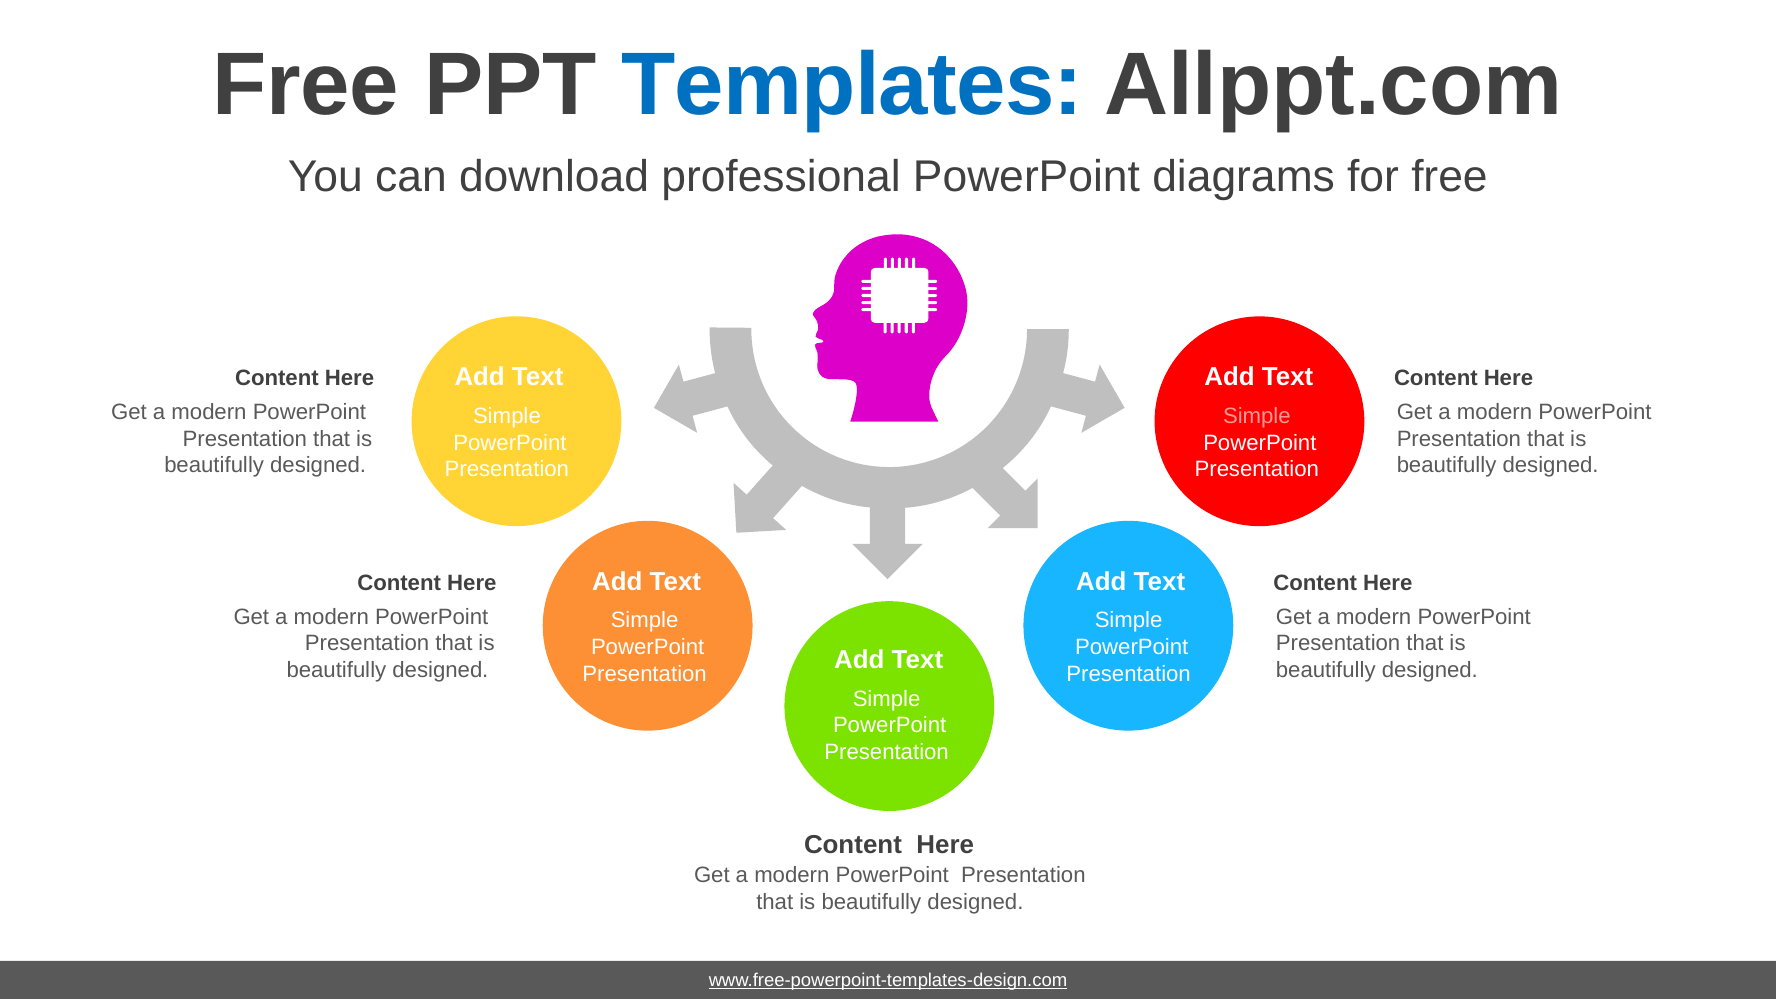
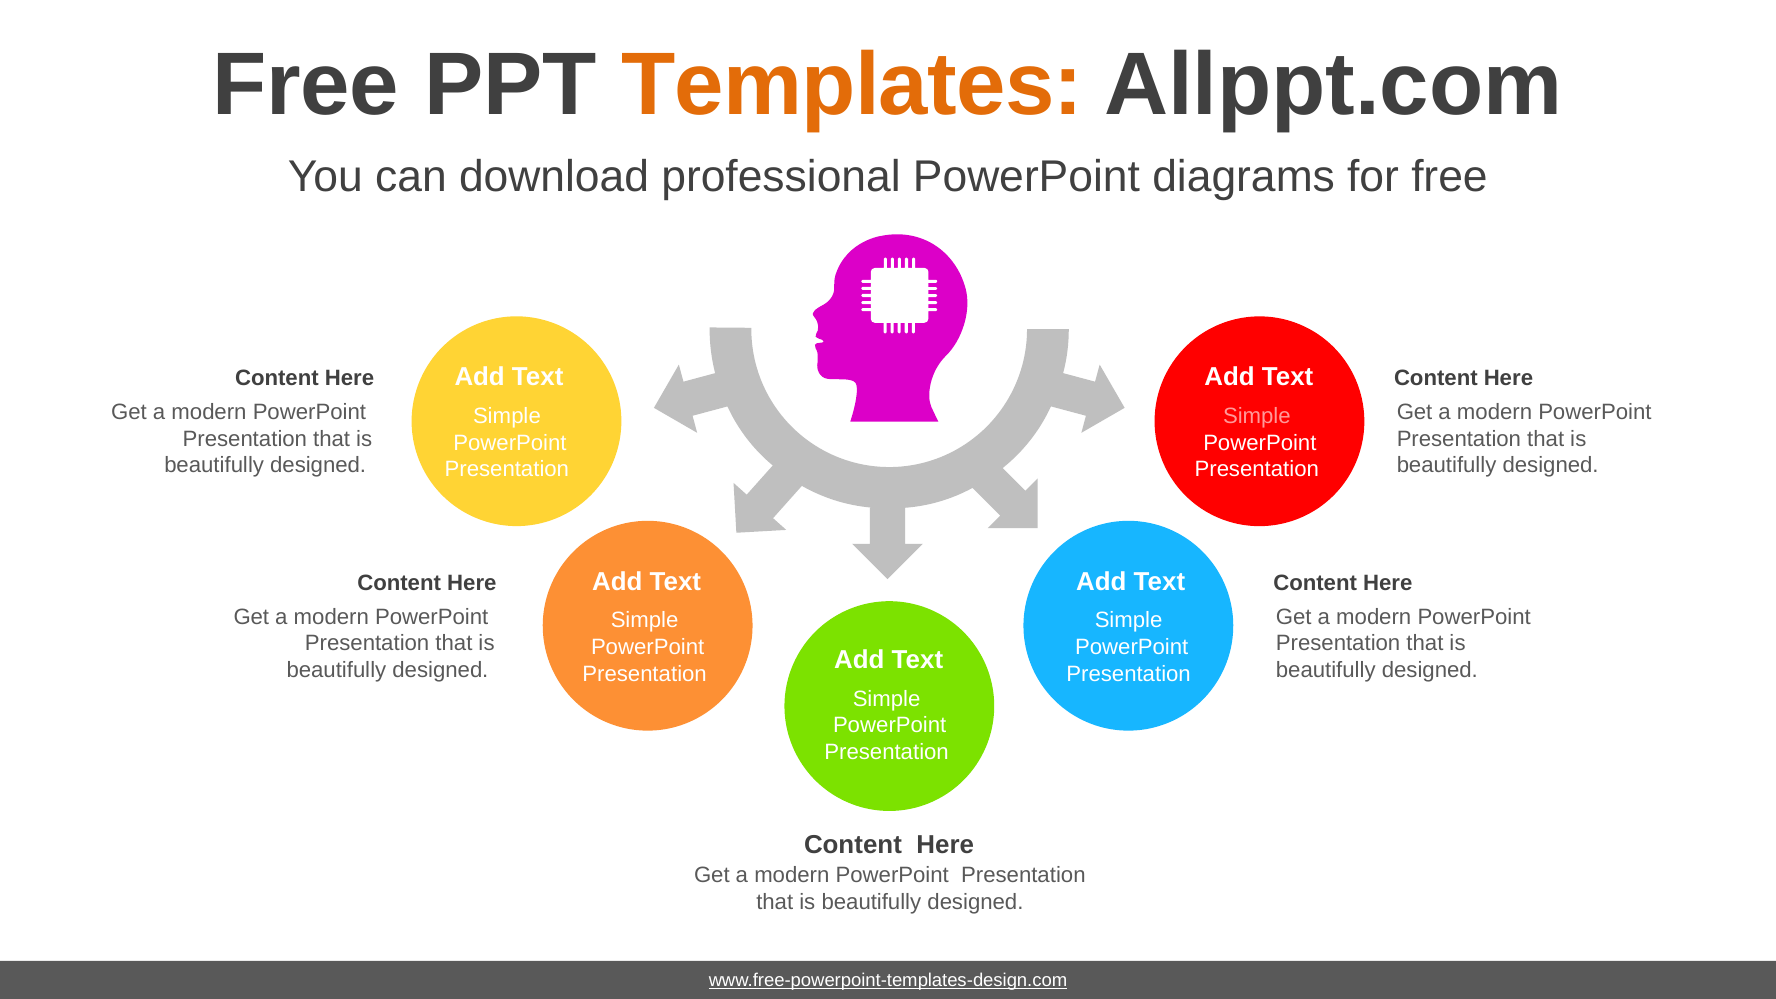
Templates colour: blue -> orange (852, 85)
